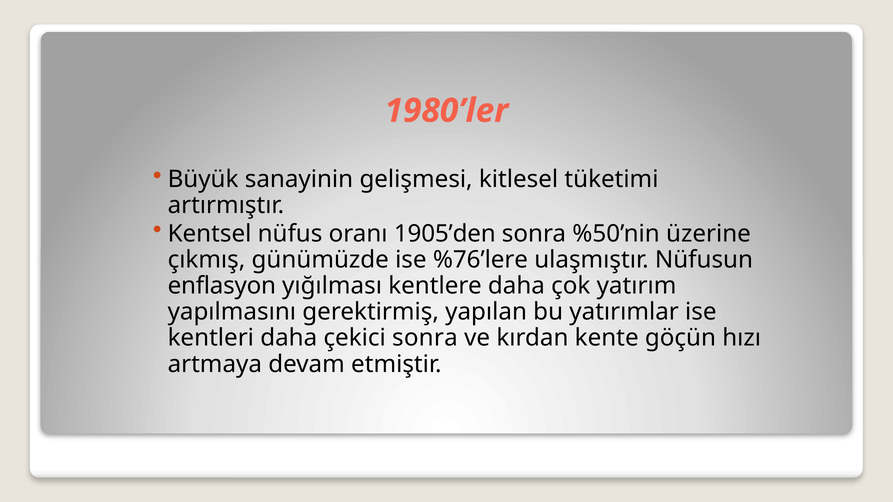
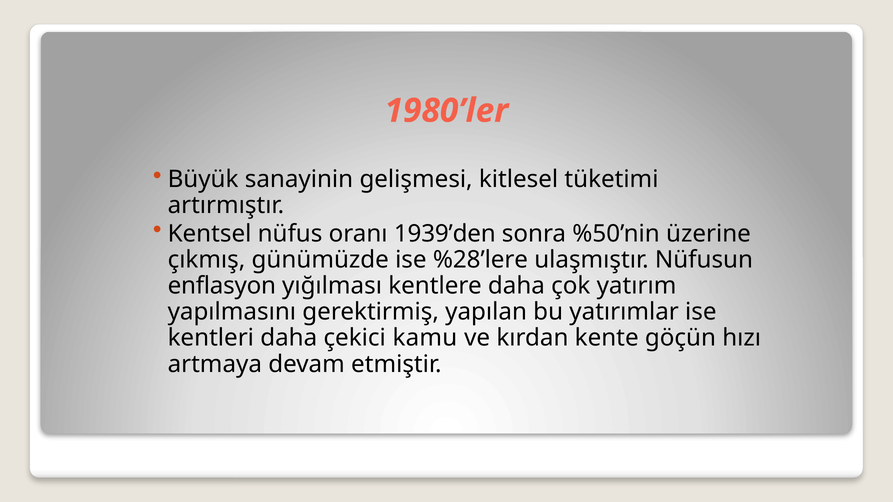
1905’den: 1905’den -> 1939’den (445, 234)
%76’lere: %76’lere -> %28’lere (480, 260)
çekici sonra: sonra -> kamu (425, 338)
